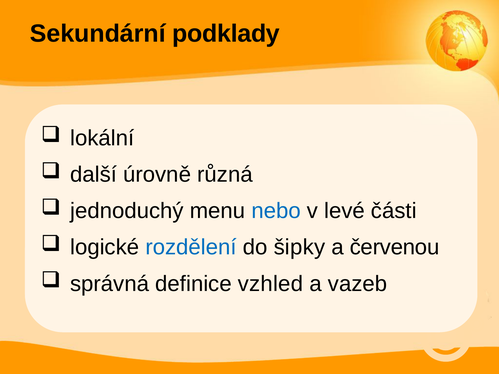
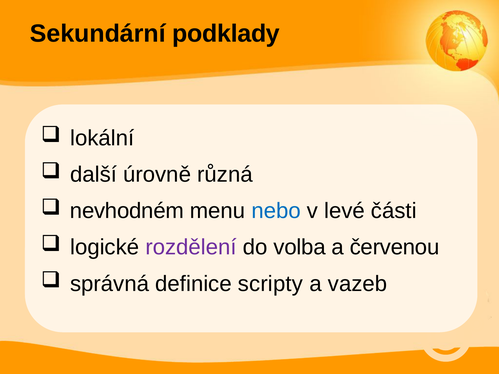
jednoduchý: jednoduchý -> nevhodném (127, 211)
rozdělení colour: blue -> purple (191, 248)
šipky: šipky -> volba (300, 248)
vzhled: vzhled -> scripty (270, 284)
